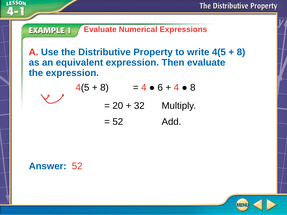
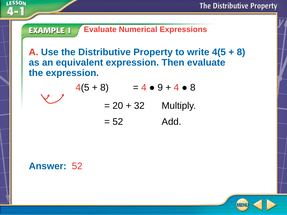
6: 6 -> 9 (160, 88)
